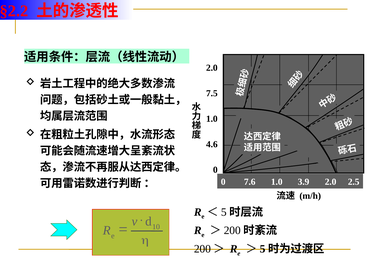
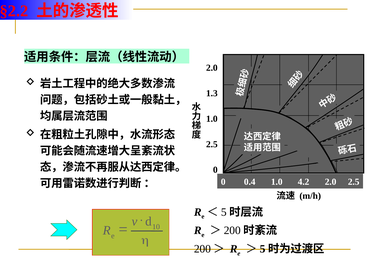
7.5: 7.5 -> 1.3 (212, 93)
4.6: 4.6 -> 2.5 (212, 144)
7.6: 7.6 -> 0.4 (250, 182)
3.9: 3.9 -> 4.2 (304, 182)
